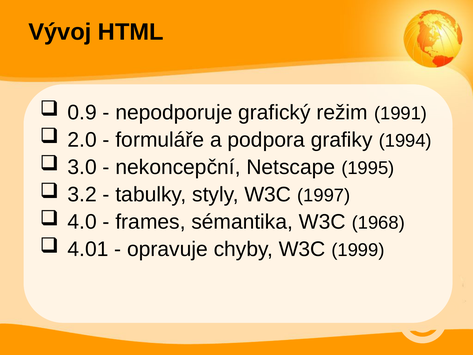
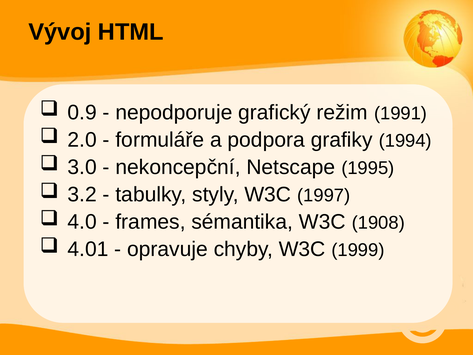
1968: 1968 -> 1908 (378, 223)
